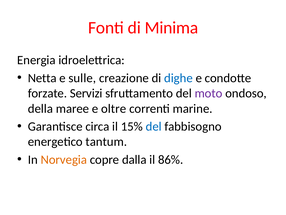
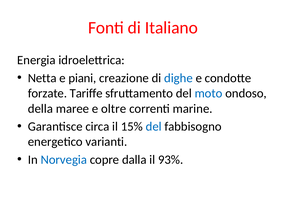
Minima: Minima -> Italiano (171, 28)
sulle: sulle -> piani (82, 78)
Servizi: Servizi -> Tariffe (86, 93)
moto colour: purple -> blue (209, 93)
tantum: tantum -> varianti (106, 141)
Norvegia colour: orange -> blue (64, 159)
86%: 86% -> 93% (171, 159)
